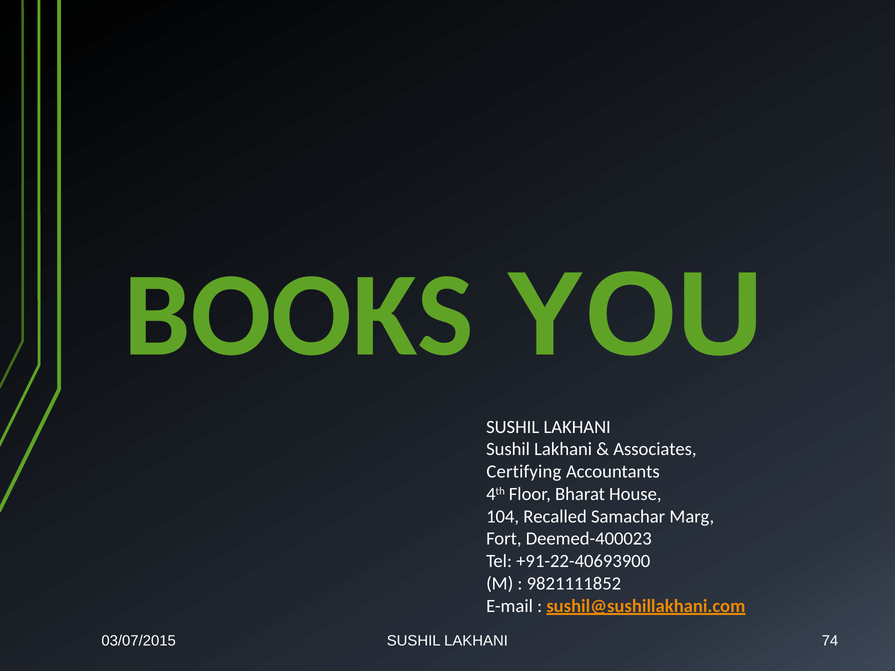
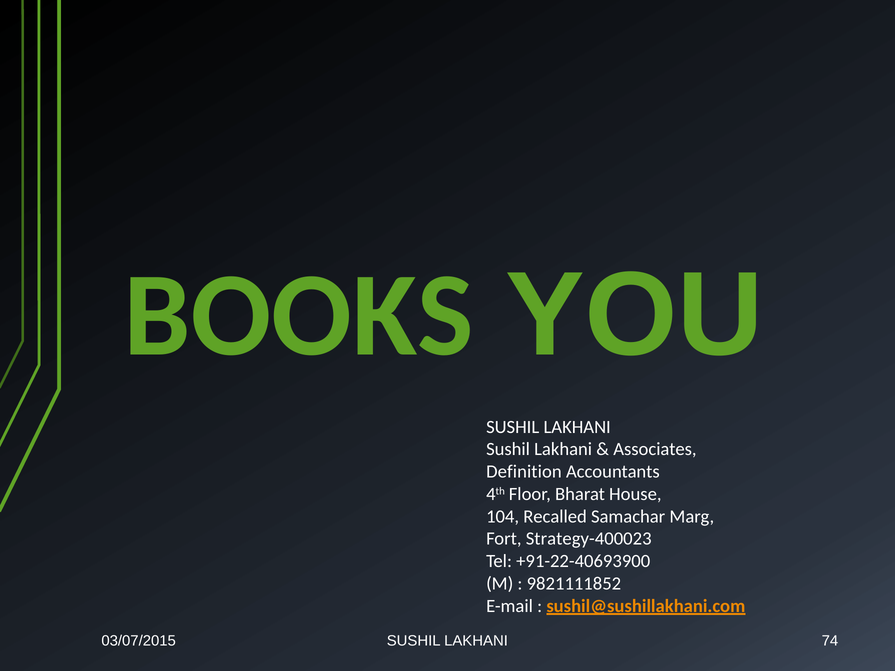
Certifying: Certifying -> Definition (524, 472)
Deemed-400023: Deemed-400023 -> Strategy-400023 (589, 539)
